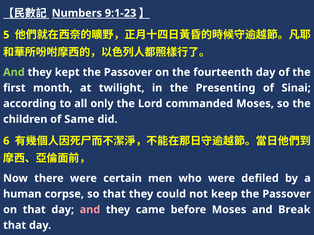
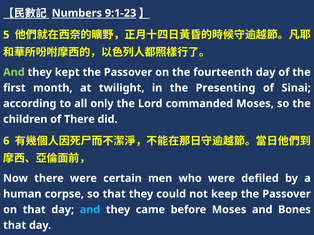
of Same: Same -> There (79, 119)
and colour: pink -> light blue (90, 210)
Break: Break -> Bones (294, 210)
